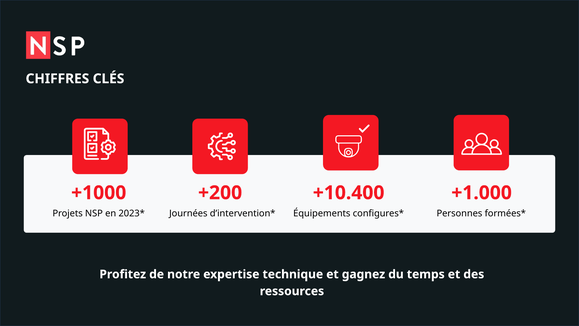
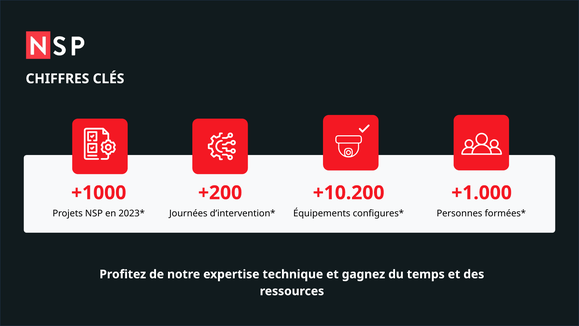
+10.400: +10.400 -> +10.200 (349, 193)
